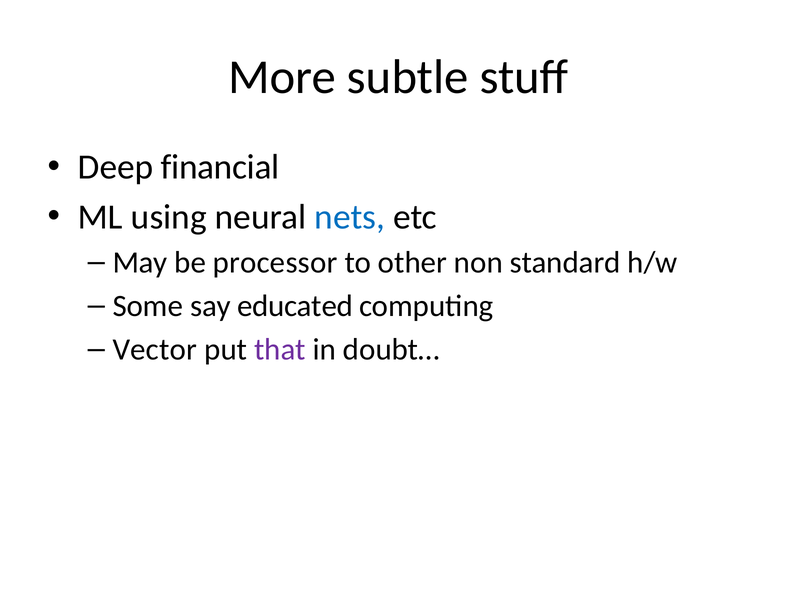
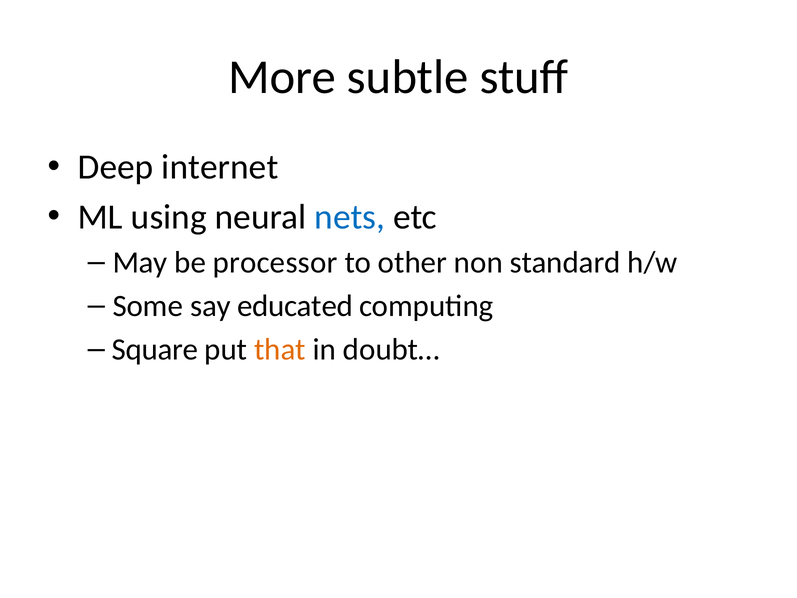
financial: financial -> internet (220, 167)
Vector: Vector -> Square (155, 349)
that colour: purple -> orange (280, 349)
